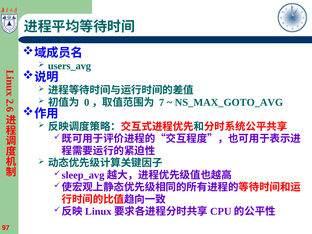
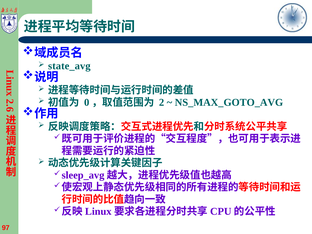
users_avg: users_avg -> state_avg (69, 66)
7: 7 -> 2 (162, 102)
